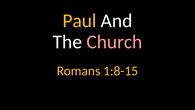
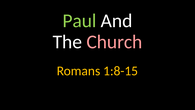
Paul colour: yellow -> light green (79, 21)
